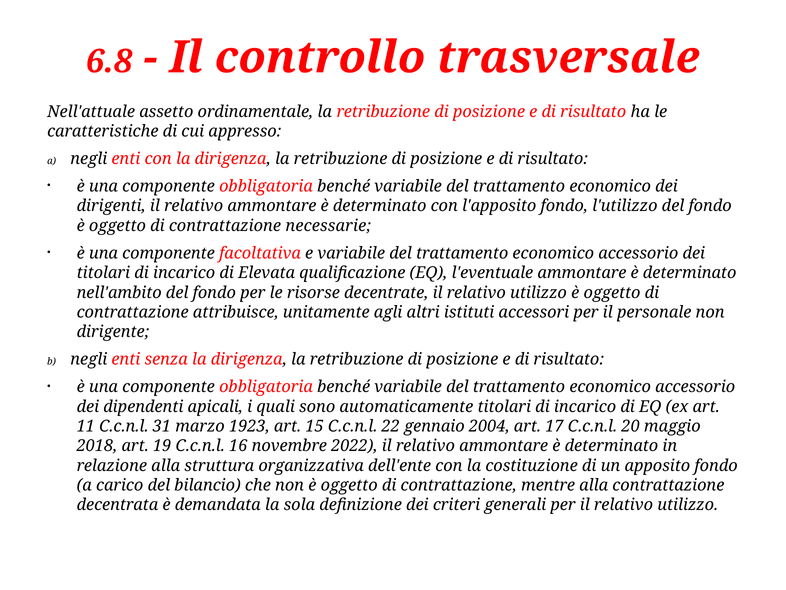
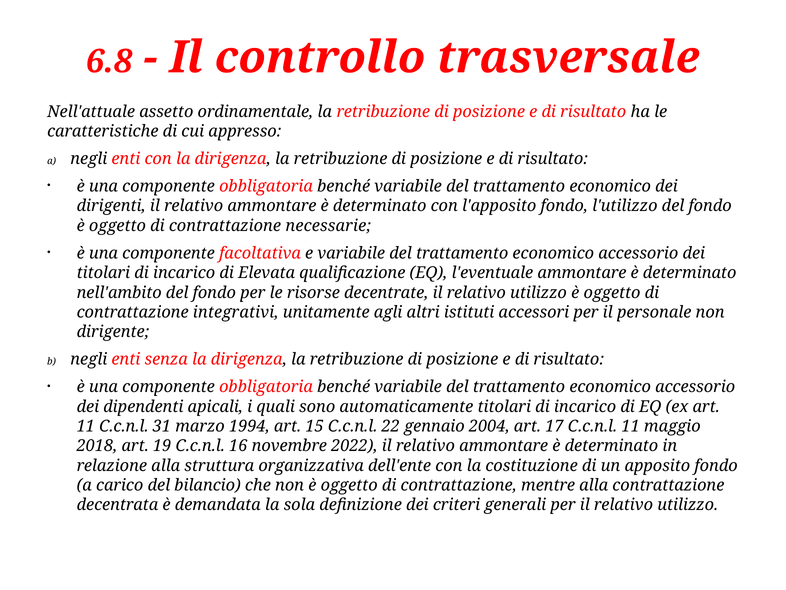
attribuisce: attribuisce -> integrativi (236, 312)
1923: 1923 -> 1994 (249, 426)
C.c.n.l 20: 20 -> 11 (631, 426)
